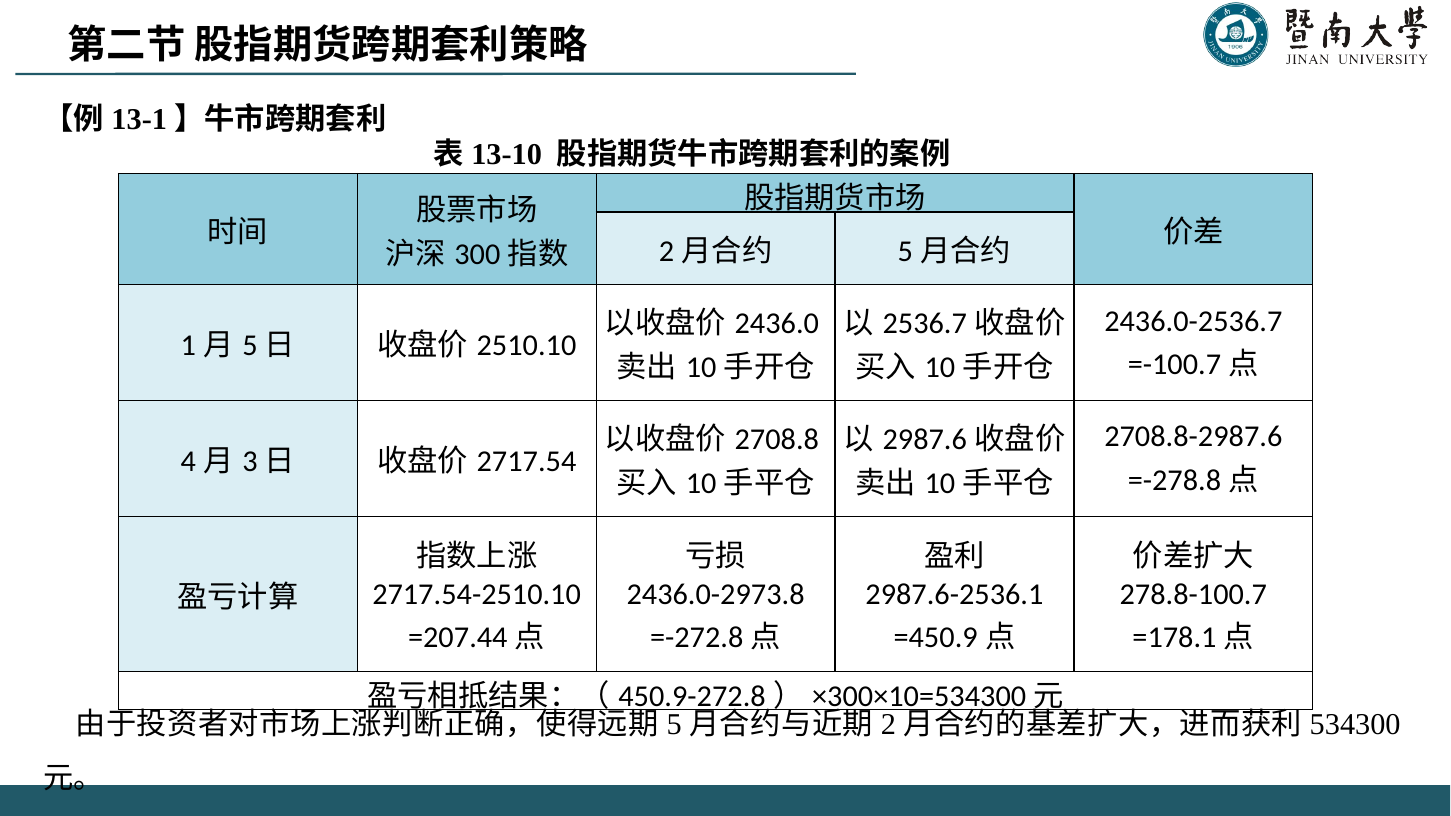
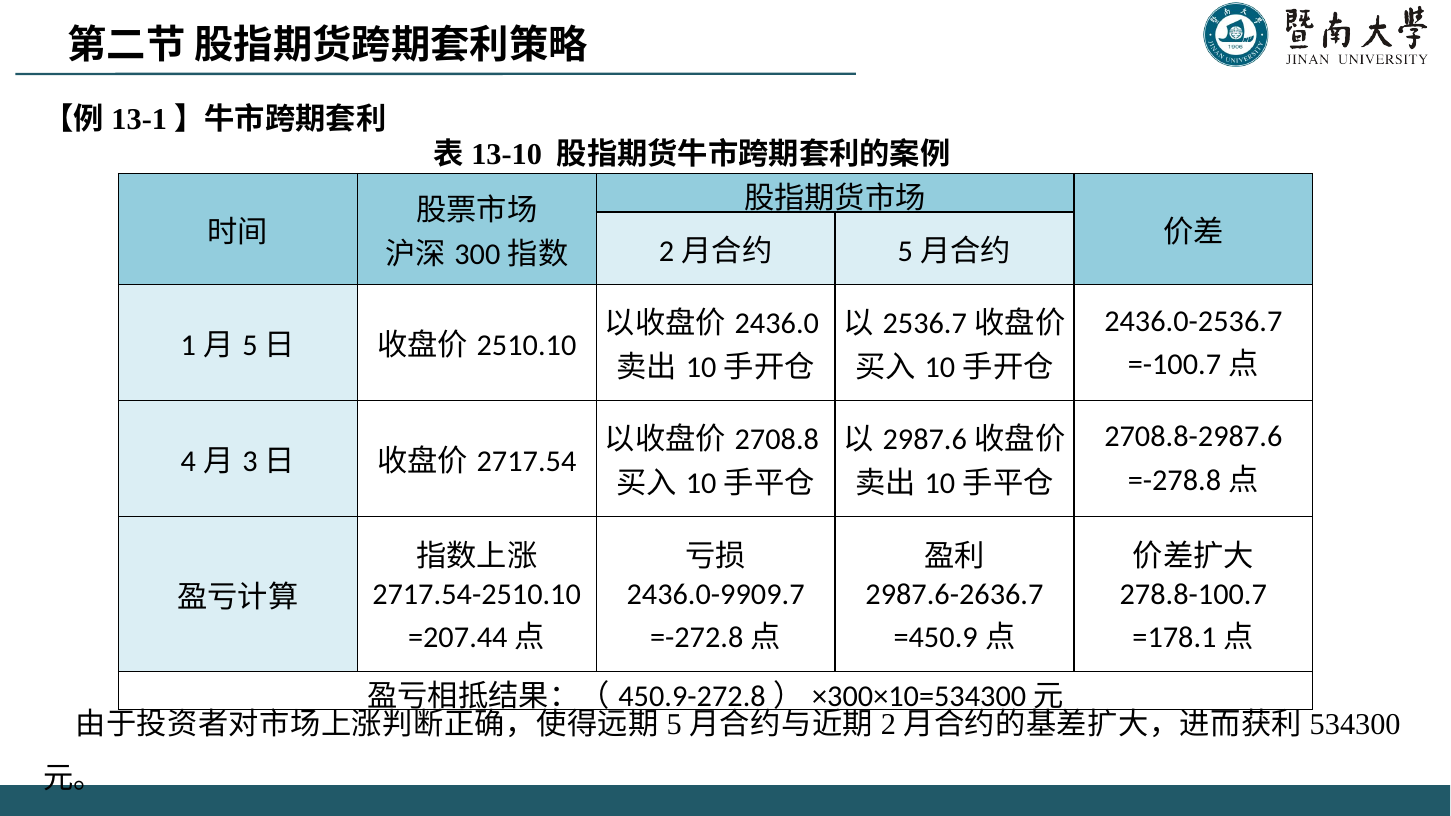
2436.0-2973.8: 2436.0-2973.8 -> 2436.0-9909.7 (716, 595)
2987.6-2536.1: 2987.6-2536.1 -> 2987.6-2636.7 (954, 595)
